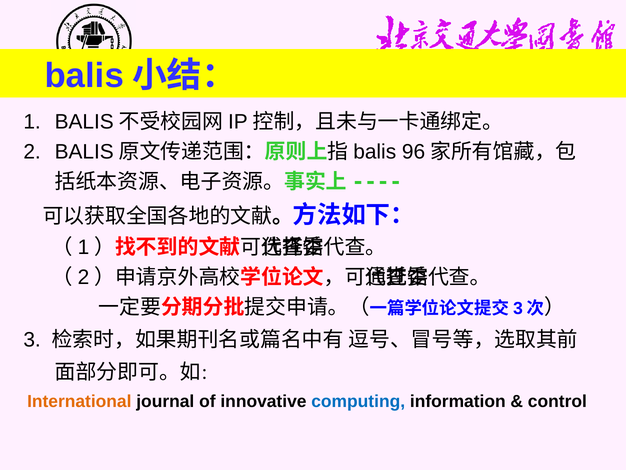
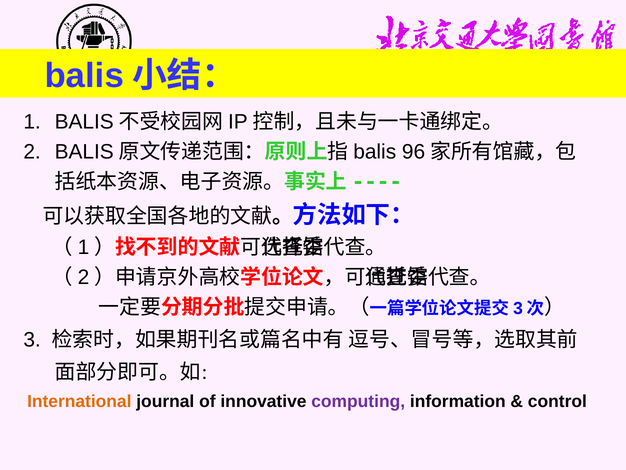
computing colour: blue -> purple (358, 401)
